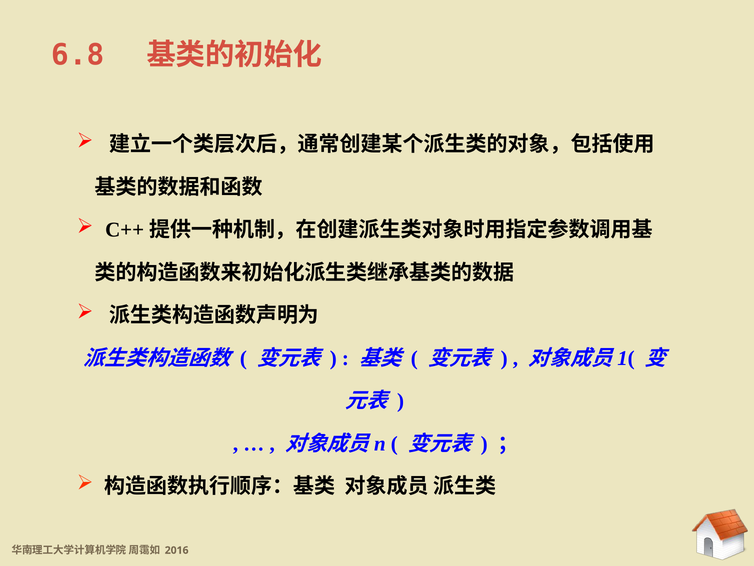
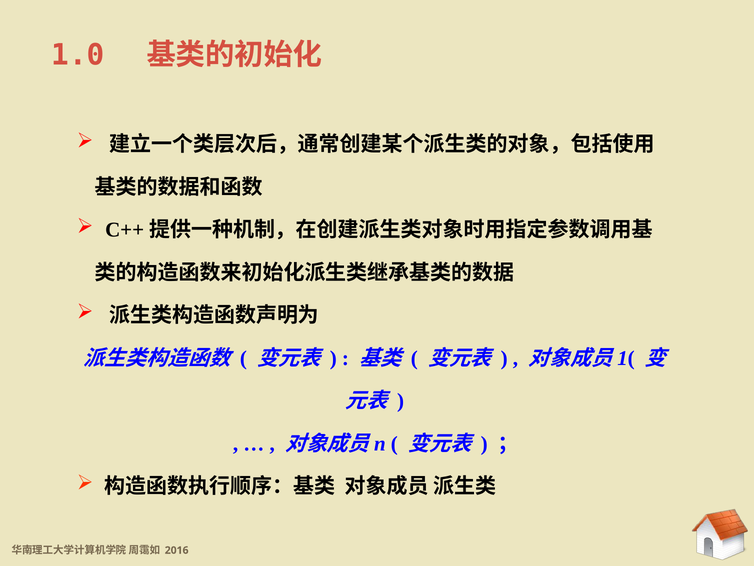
6.8: 6.8 -> 1.0 (78, 55)
